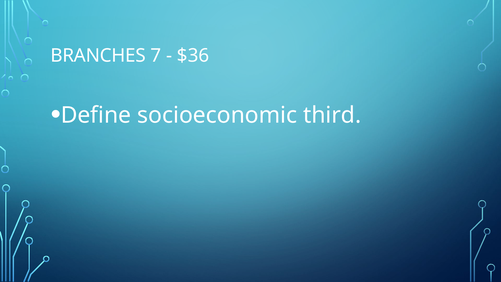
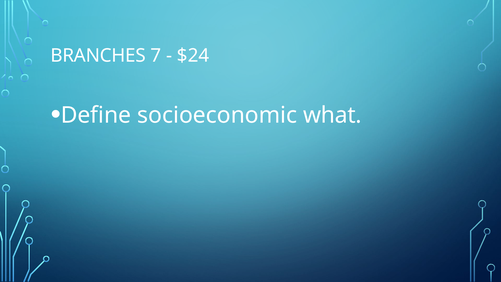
$36: $36 -> $24 (193, 56)
third: third -> what (332, 115)
